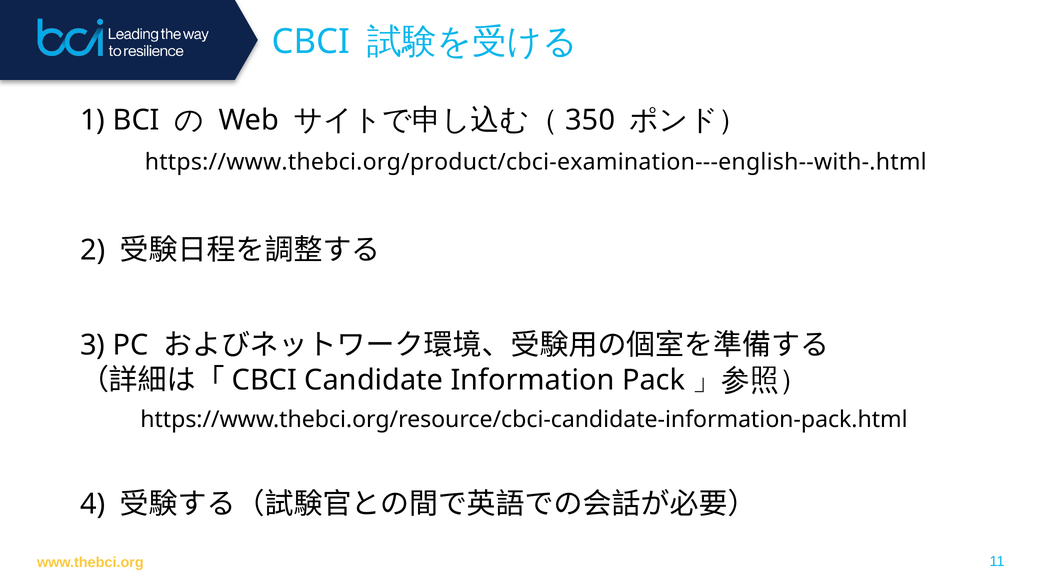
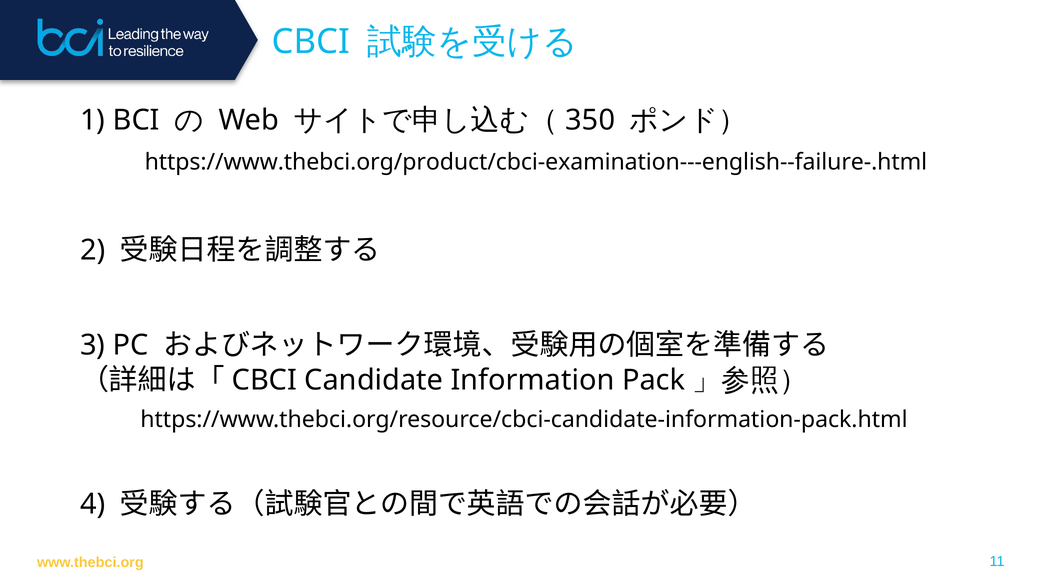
https://www.thebci.org/product/cbci-examination---english--with-.html: https://www.thebci.org/product/cbci-examination---english--with-.html -> https://www.thebci.org/product/cbci-examination---english--failure-.html (536, 162)
